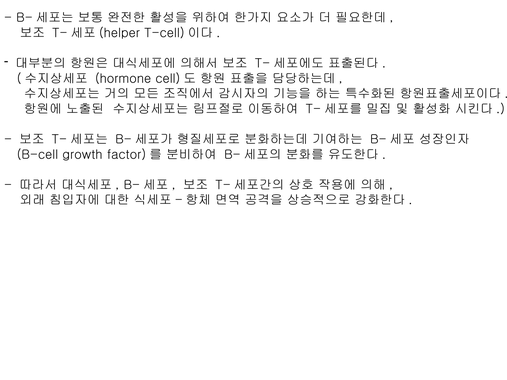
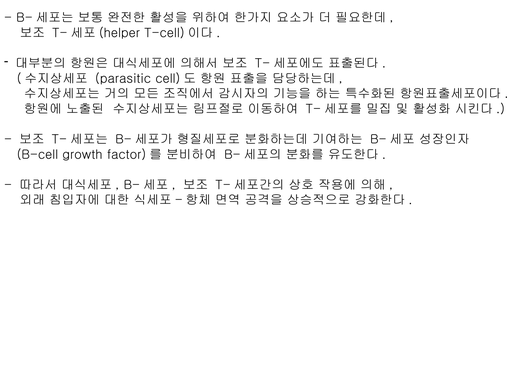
hormone: hormone -> parasitic (123, 79)
